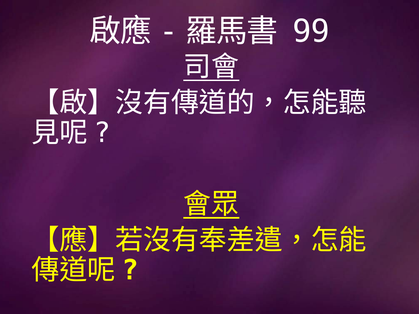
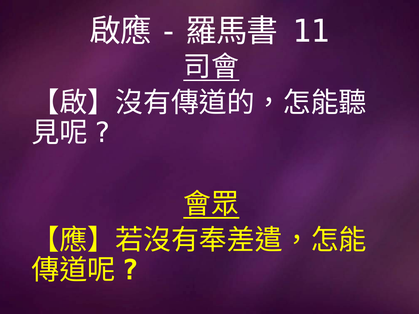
99: 99 -> 11 (311, 32)
